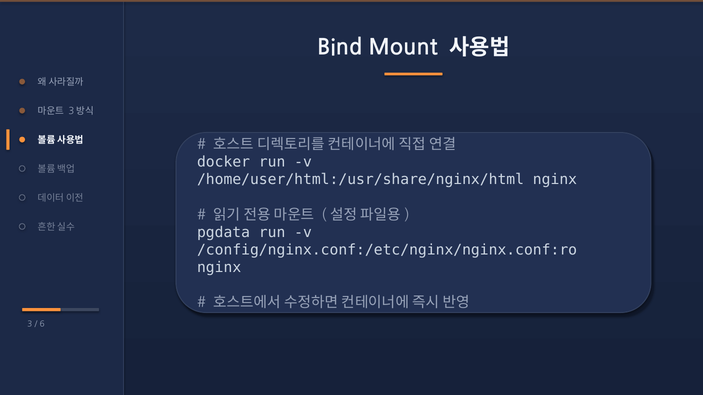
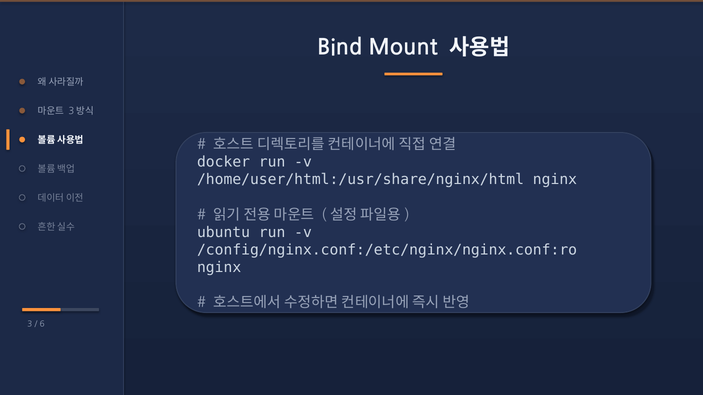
pgdata: pgdata -> ubuntu (224, 233)
